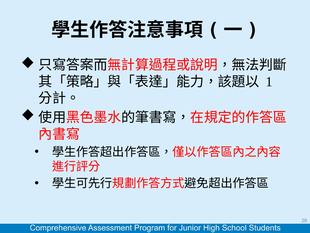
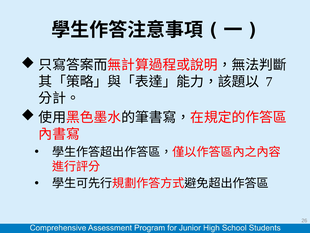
1: 1 -> 7 (269, 82)
